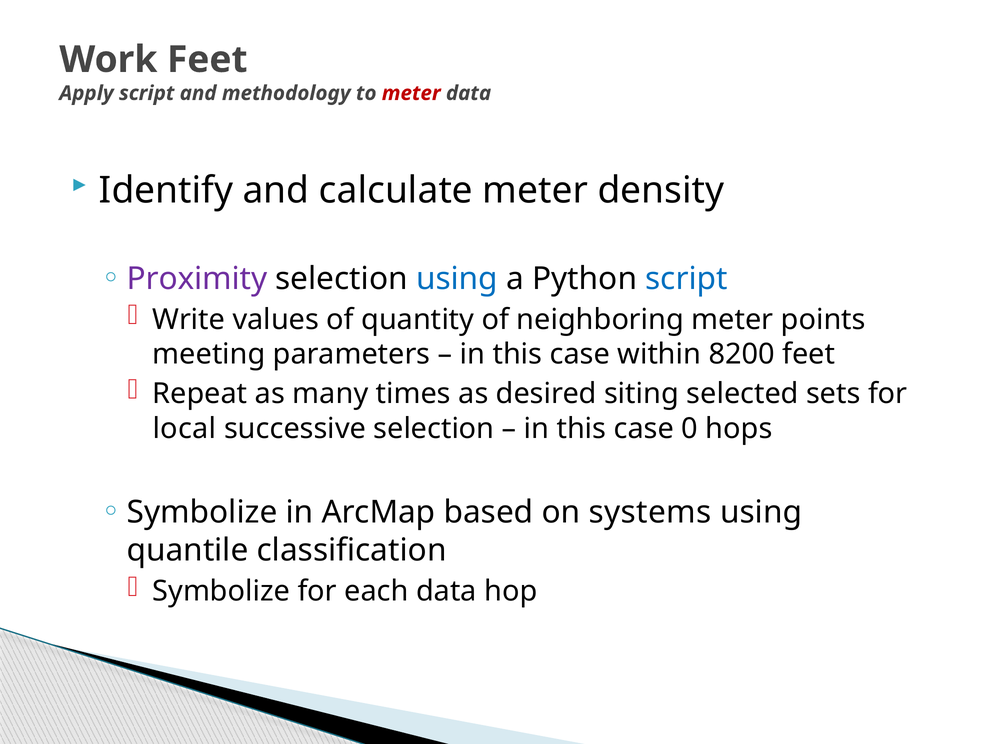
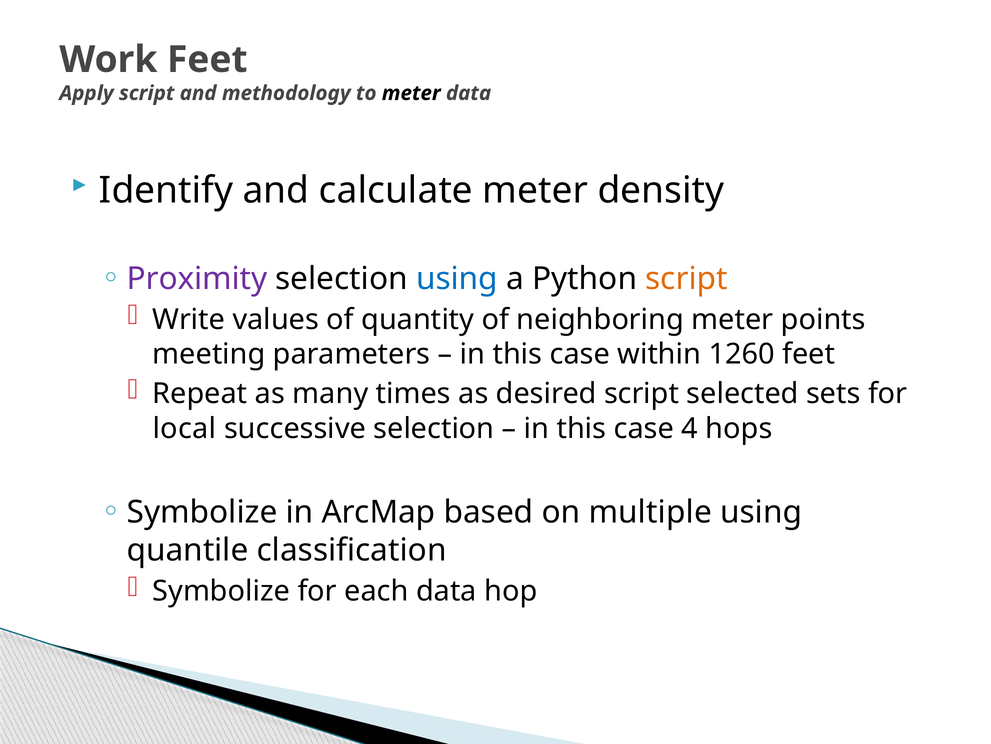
meter colour: red -> black (411, 93)
script colour: blue -> orange (687, 278)
8200: 8200 -> 1260 (742, 354)
desired siting: siting -> script (642, 393)
0: 0 -> 4 (690, 428)
systems: systems -> multiple (650, 512)
